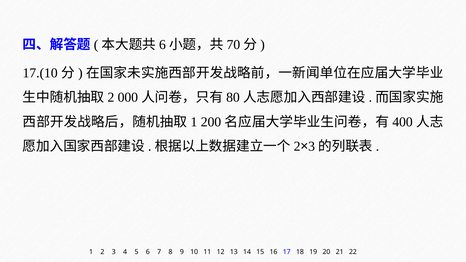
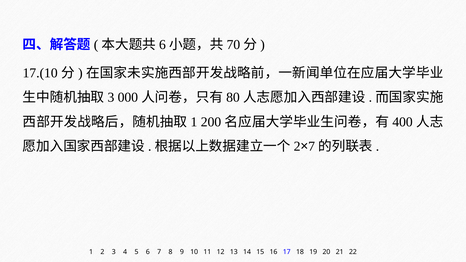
2: 2 -> 3 (111, 97)
3: 3 -> 7 (312, 146)
